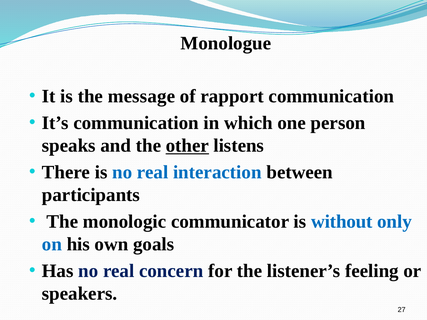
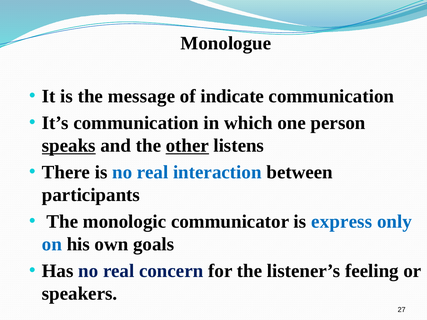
rapport: rapport -> indicate (232, 96)
speaks underline: none -> present (69, 146)
without: without -> express (342, 222)
